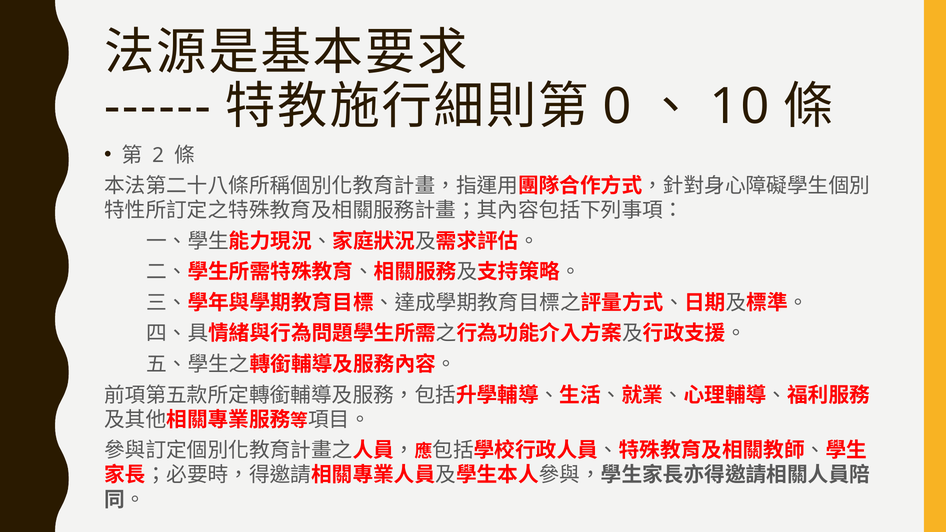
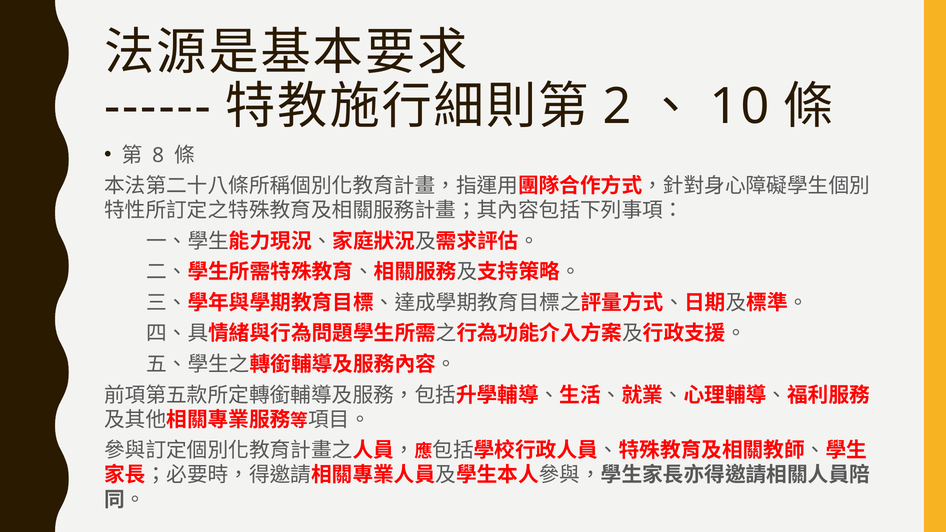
0: 0 -> 2 (617, 107)
2: 2 -> 8 (158, 155)
